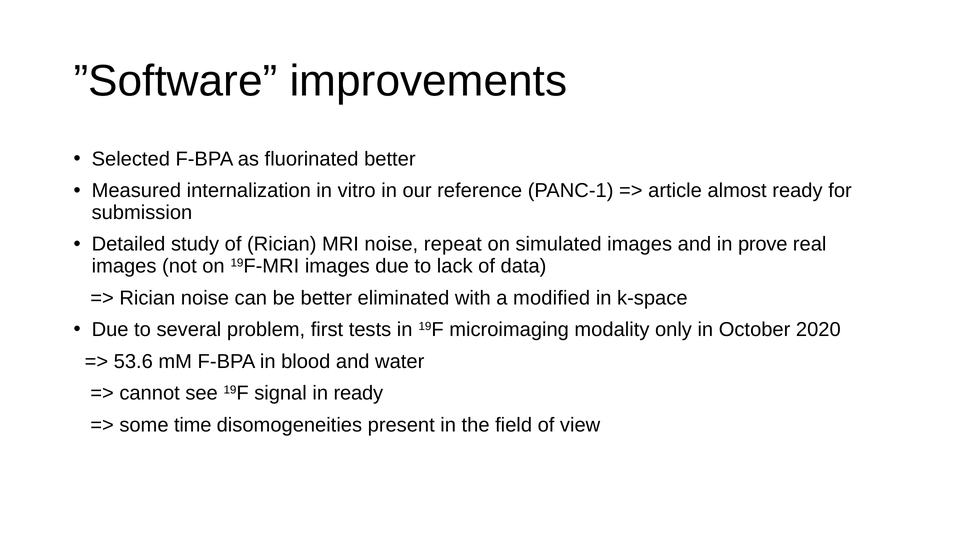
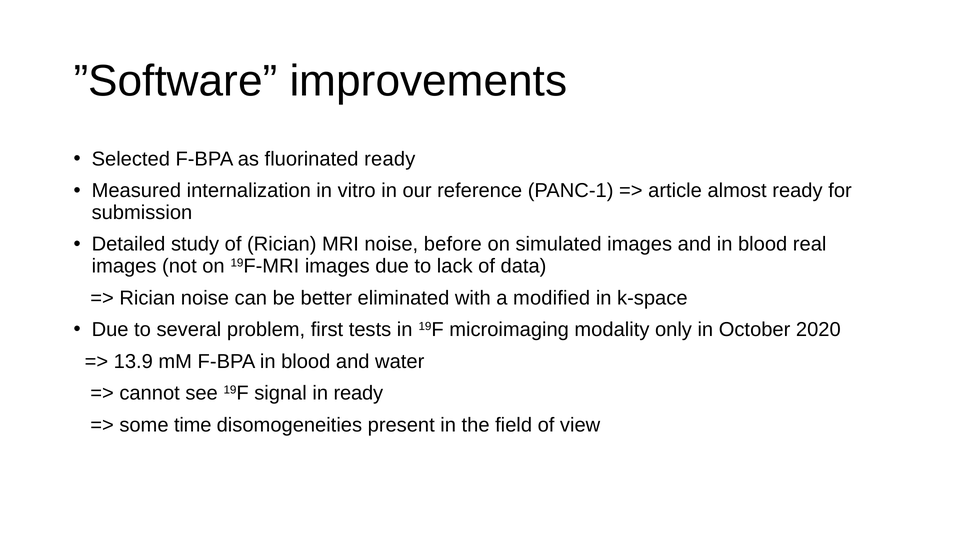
fluorinated better: better -> ready (390, 159)
repeat: repeat -> before (453, 244)
and in prove: prove -> blood (763, 244)
53.6: 53.6 -> 13.9 (133, 361)
